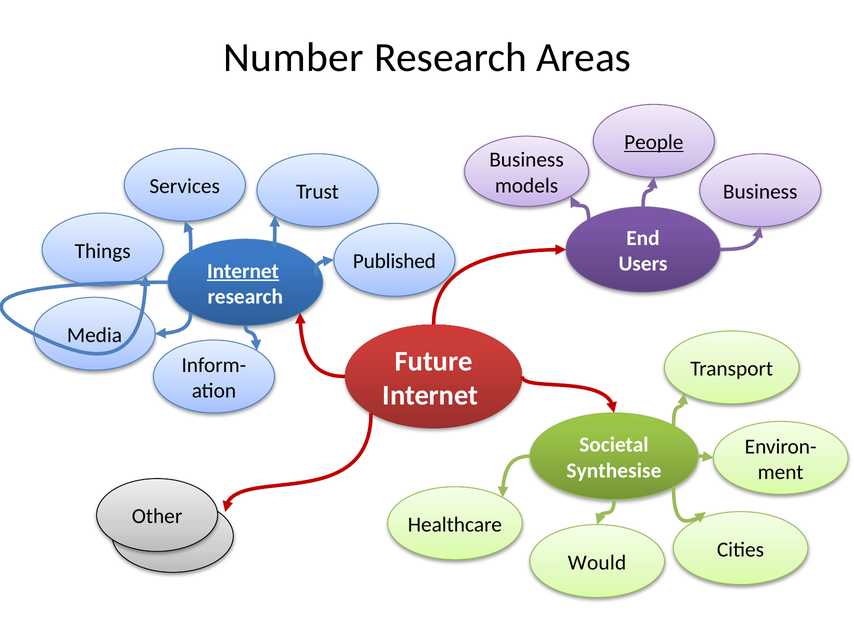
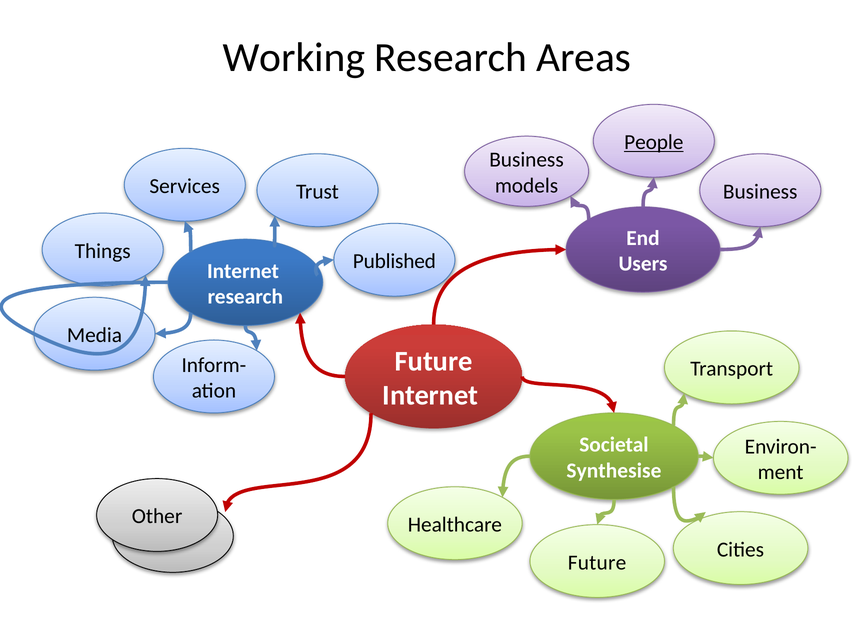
Number: Number -> Working (294, 58)
Internet underline: present -> none (243, 271)
Would: Would -> Future (597, 563)
